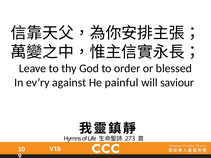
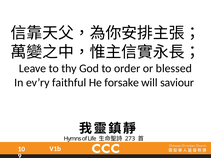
against: against -> faithful (69, 83)
painful: painful -> forsake (122, 83)
